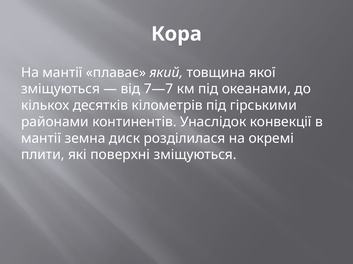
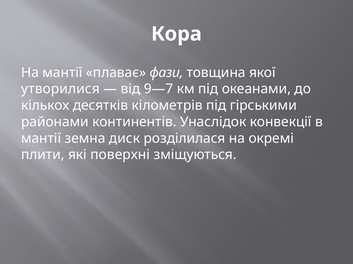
який: який -> фази (166, 73)
зміщуються: зміщуються -> утворилися (60, 89)
7—7: 7—7 -> 9—7 (159, 89)
